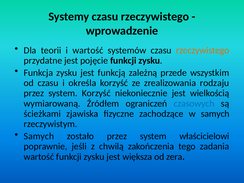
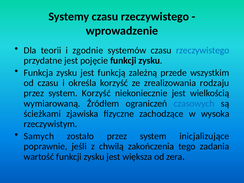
i wartość: wartość -> zgodnie (88, 50)
rzeczywistego colour: orange -> blue (203, 50)
w samych: samych -> wysoka (215, 114)
właścicielowi: właścicielowi -> inicjalizujące (204, 136)
